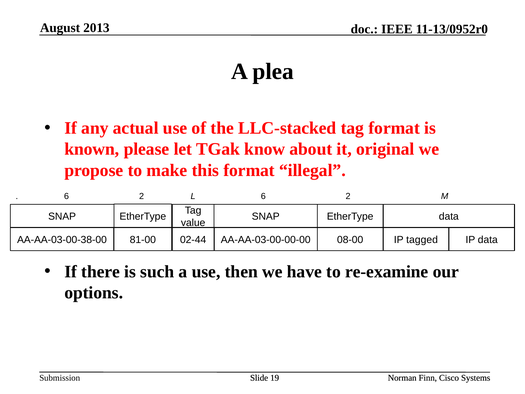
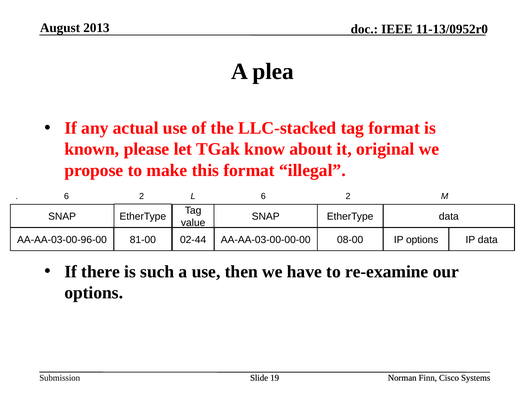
AA-AA-03-00-38-00: AA-AA-03-00-38-00 -> AA-AA-03-00-96-00 (62, 240)
IP tagged: tagged -> options (422, 240)
